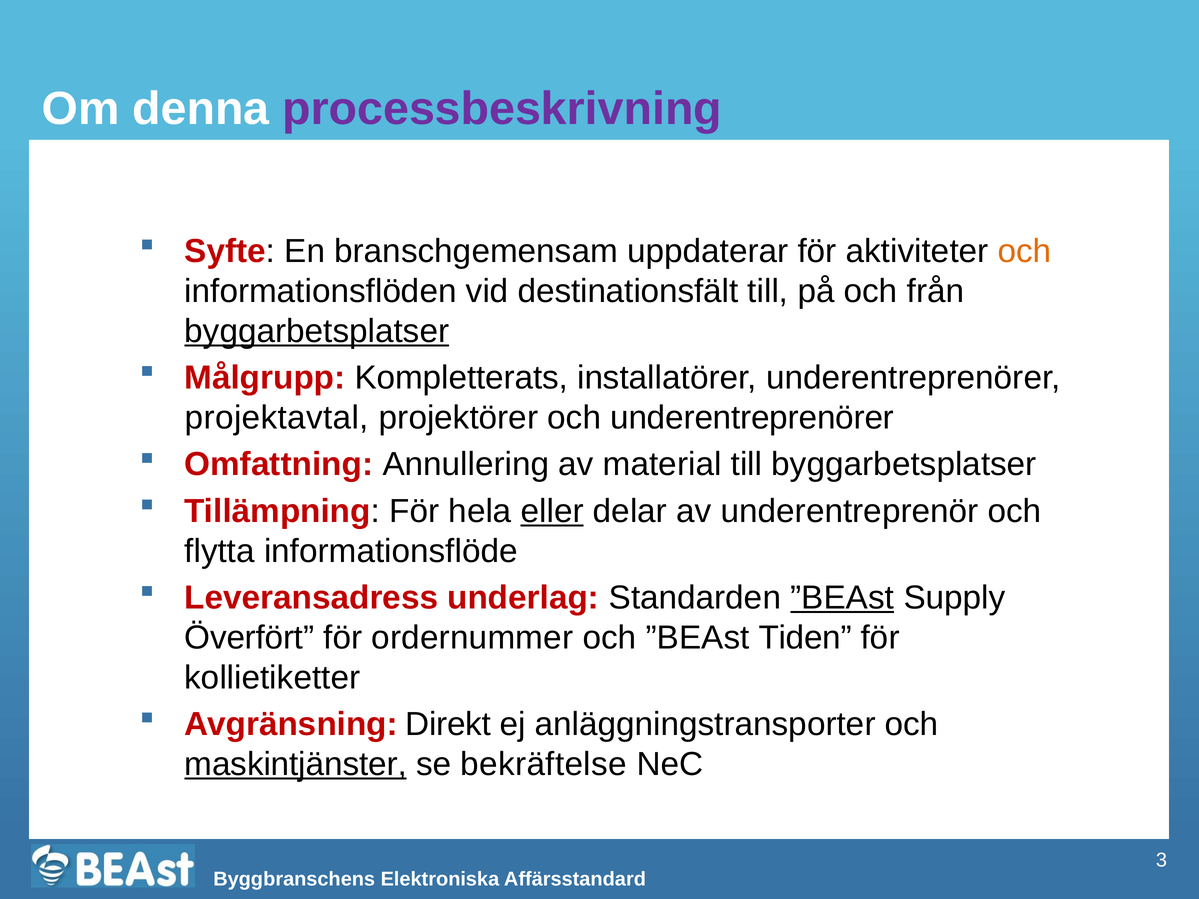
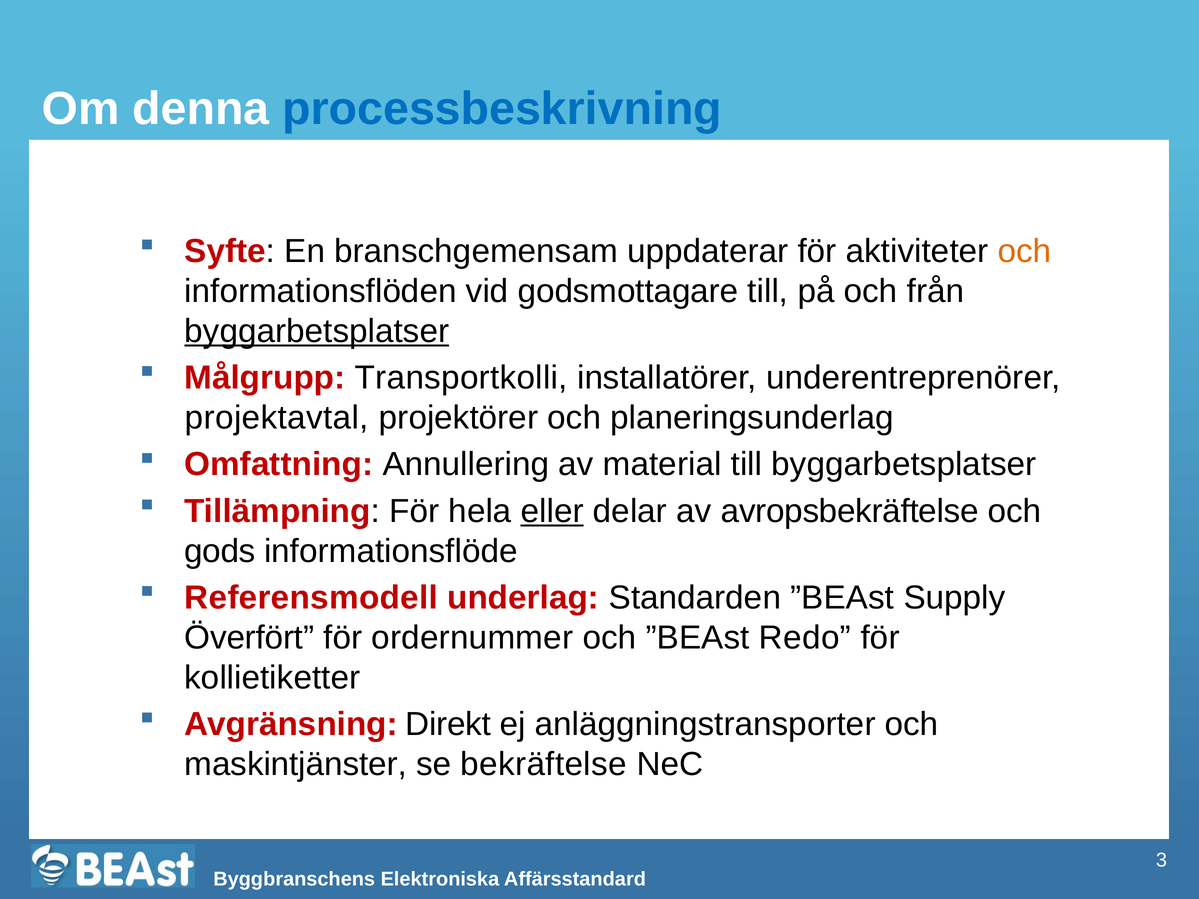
processbeskrivning colour: purple -> blue (502, 109)
destinationsfält: destinationsfält -> godsmottagare (628, 291)
Kompletterats: Kompletterats -> Transportkolli (461, 378)
och underentreprenörer: underentreprenörer -> planeringsunderlag (752, 418)
underentreprenör: underentreprenör -> avropsbekräftelse (850, 511)
flytta: flytta -> gods (220, 551)
Leveransadress: Leveransadress -> Referensmodell (311, 598)
”BEAst underline: present -> none (842, 598)
Tiden: Tiden -> Redo (805, 638)
maskintjänster underline: present -> none (296, 764)
